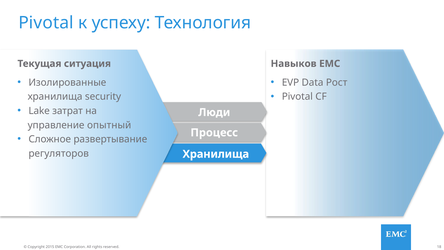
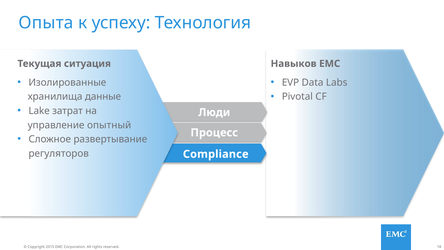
Pivotal: Pivotal -> Опыта (46, 23)
Рост: Рост -> Labs (337, 82)
security: security -> данные (103, 97)
Хранилища: Хранилища -> Compliance (216, 154)
